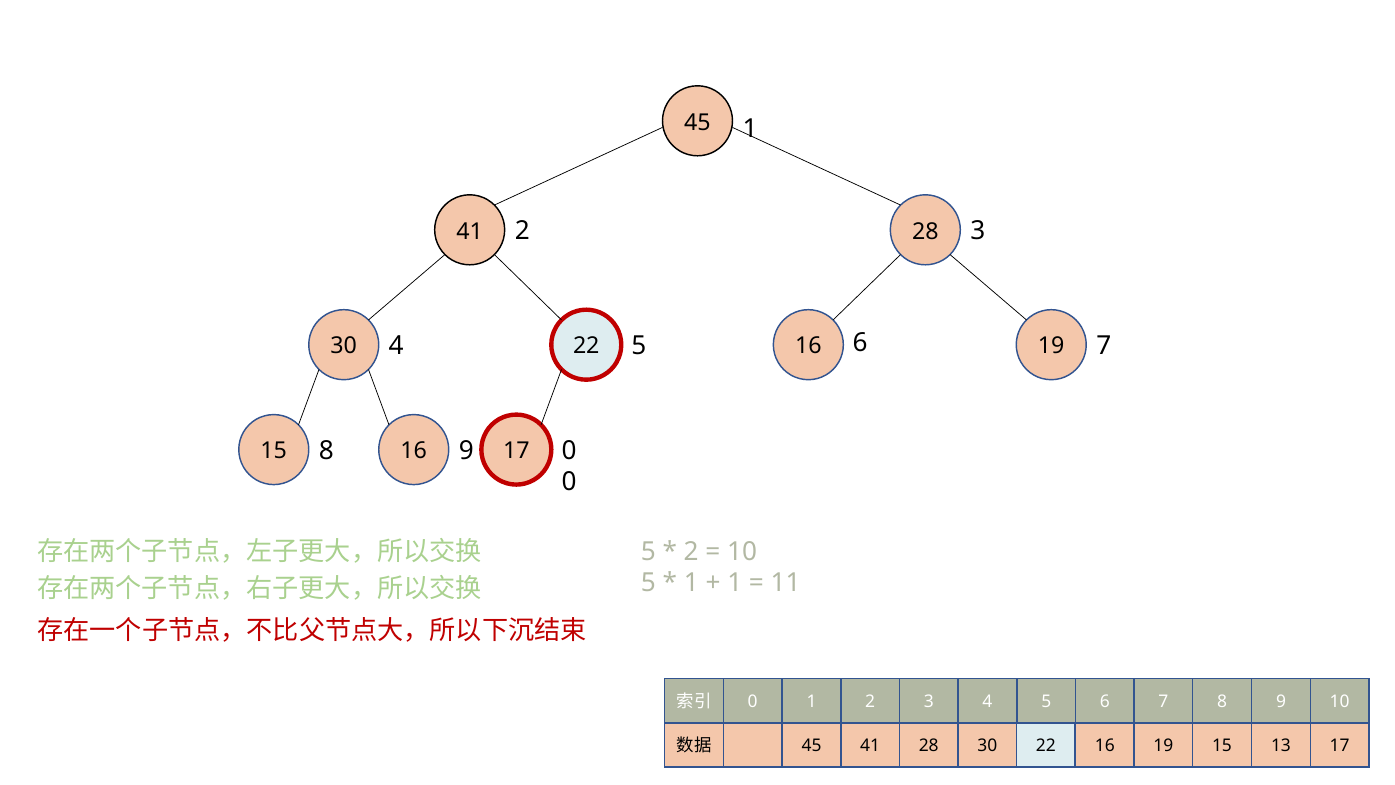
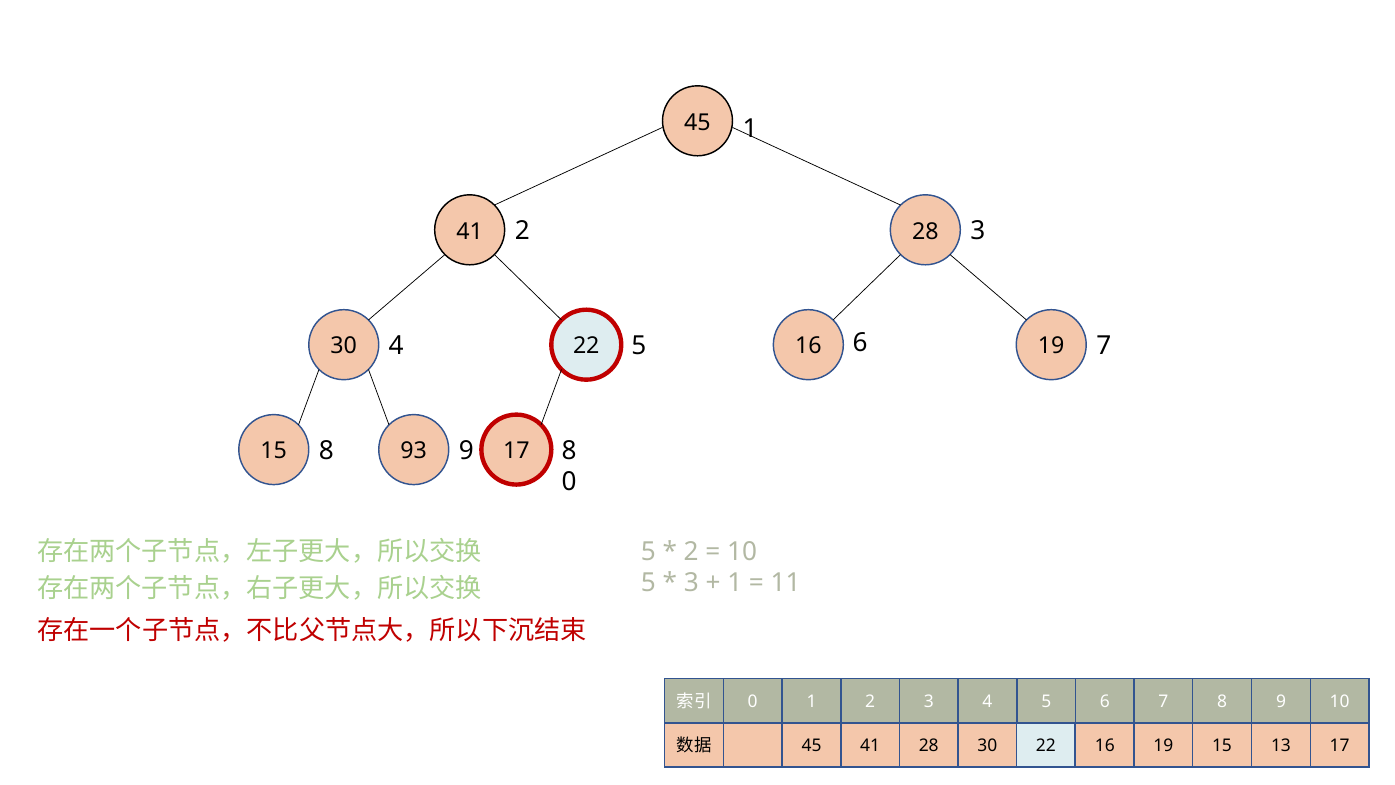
8 0: 0 -> 8 (569, 450)
15 16: 16 -> 93 (414, 451)
1: 1 -> 3 (691, 583)
